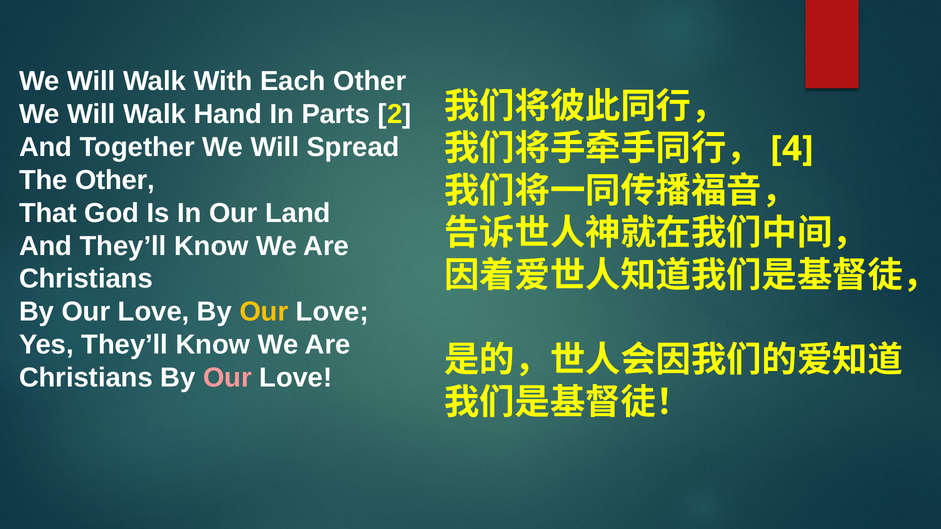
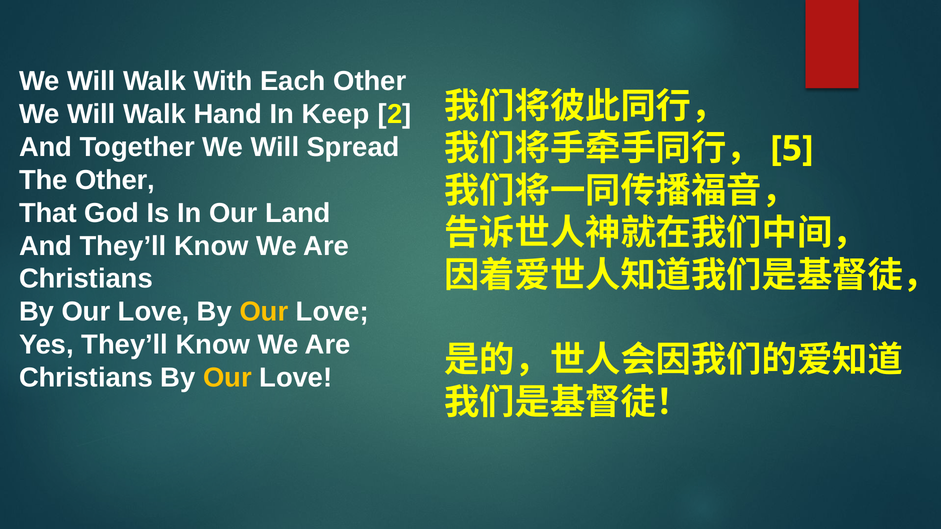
Parts: Parts -> Keep (336, 114)
4: 4 -> 5 (792, 149)
Our colour: pink -> yellow (227, 378)
